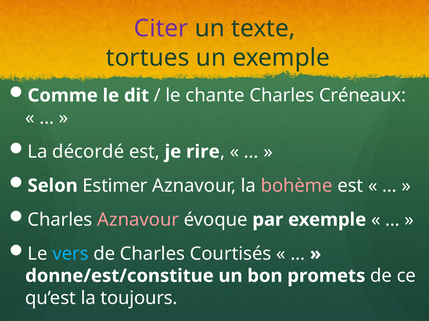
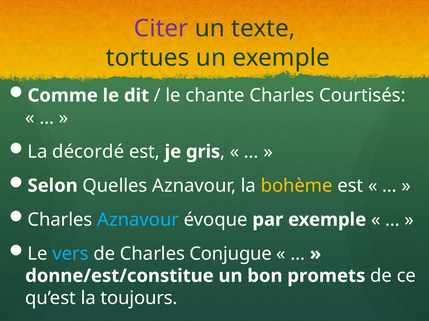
Créneaux: Créneaux -> Courtisés (362, 96)
rire: rire -> gris (203, 152)
Estimer: Estimer -> Quelles (115, 186)
bohème colour: pink -> yellow (297, 186)
Aznavour colour: pink -> light blue (138, 220)
Courtisés: Courtisés -> Conjugue (231, 254)
